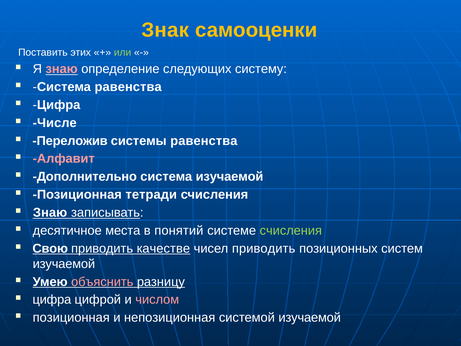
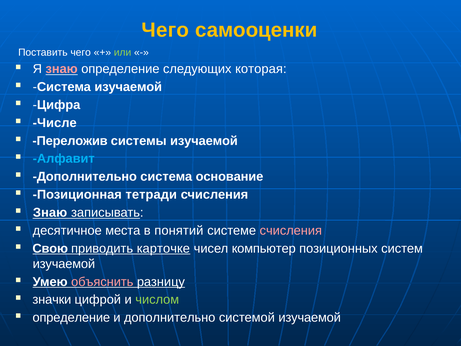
Знак: Знак -> Чего (165, 30)
Поставить этих: этих -> чего (81, 52)
систему: систему -> которая (261, 69)
Система равенства: равенства -> изучаемой (128, 87)
системы равенства: равенства -> изучаемой (204, 141)
Алфавит colour: pink -> light blue (64, 159)
система изучаемой: изучаемой -> основание (229, 177)
счисления colour: light green -> pink (291, 230)
качестве: качестве -> карточке (163, 248)
чисел приводить: приводить -> компьютер (264, 248)
цифра: цифра -> значки (52, 300)
числом colour: pink -> light green (157, 300)
позиционная: позиционная -> определение (71, 317)
и непозиционная: непозиционная -> дополнительно (170, 317)
